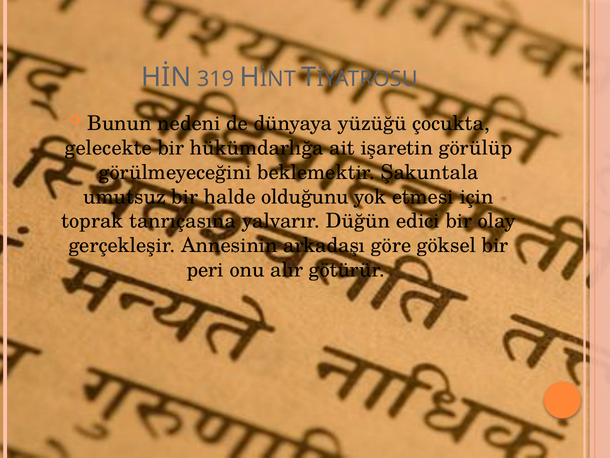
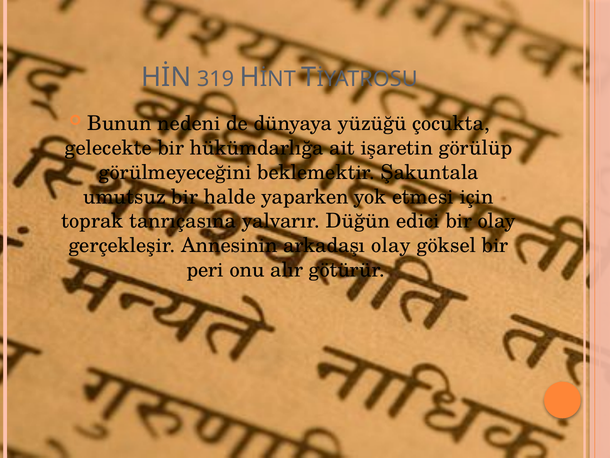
olduğunu: olduğunu -> yaparken (305, 197)
arkadaşı göre: göre -> olay (391, 245)
